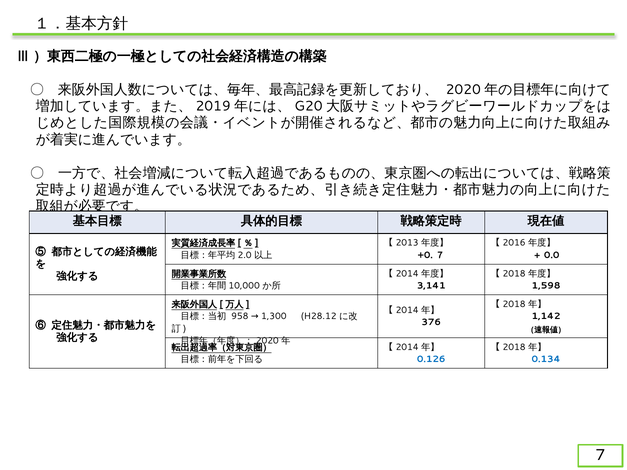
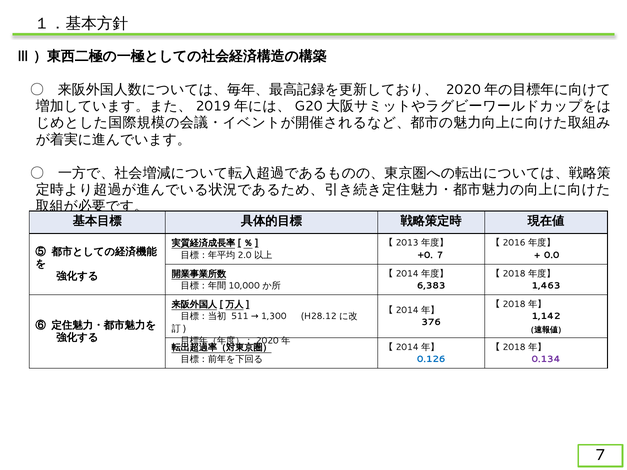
3,141: 3,141 -> 6,383 (431, 286)
1,598: 1,598 -> 1,463 (546, 286)
958: 958 -> 511 (240, 317)
0.134 colour: blue -> purple (546, 359)
